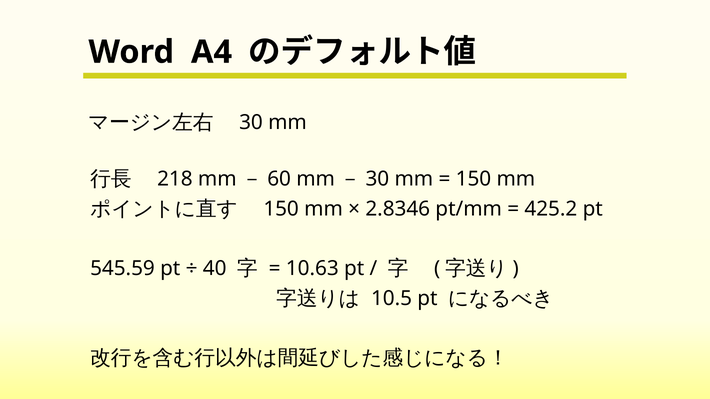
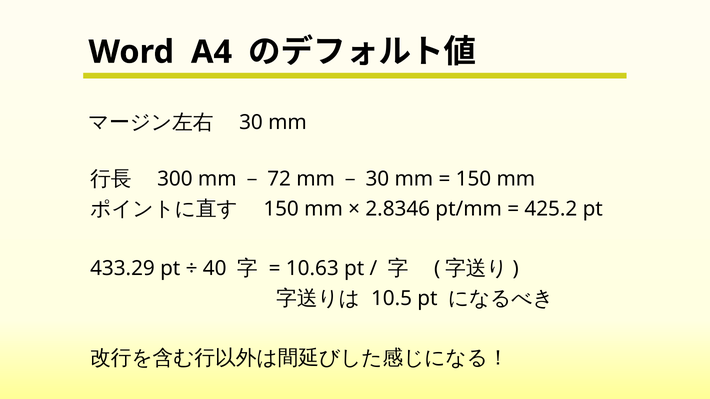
218: 218 -> 300 (175, 179)
60: 60 -> 72 (279, 179)
545.59: 545.59 -> 433.29 (122, 269)
